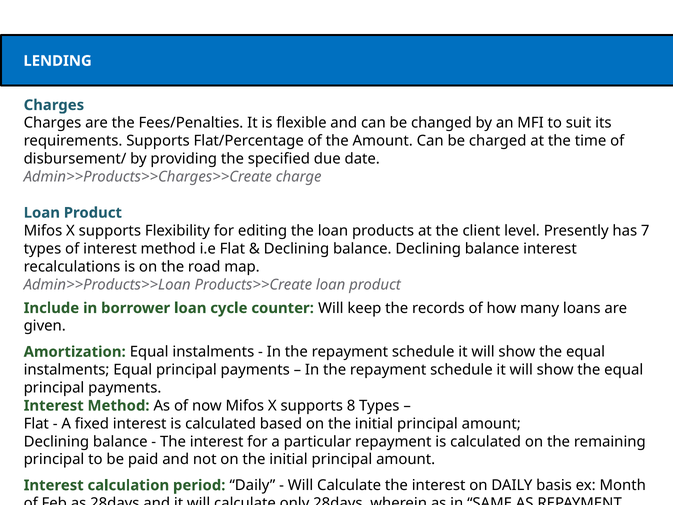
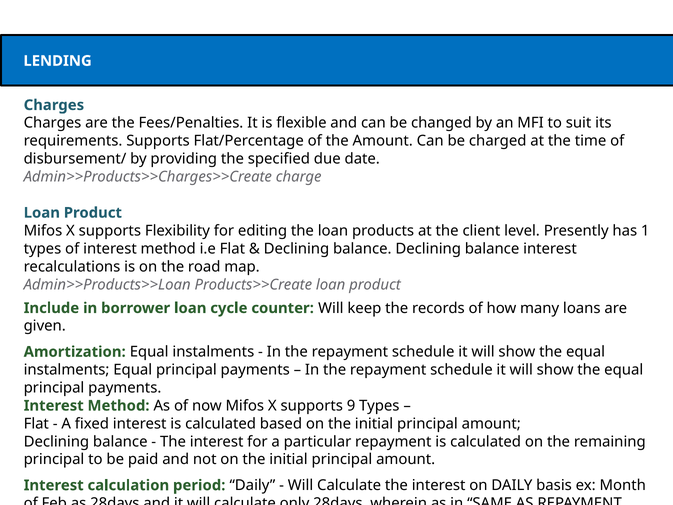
7: 7 -> 1 (645, 231)
8: 8 -> 9 (351, 405)
